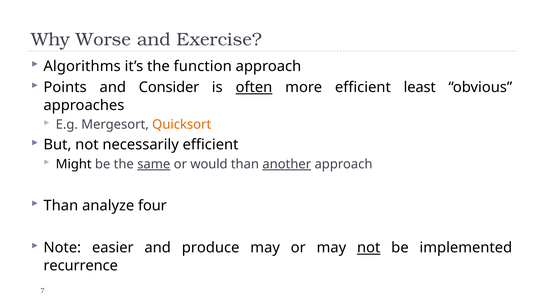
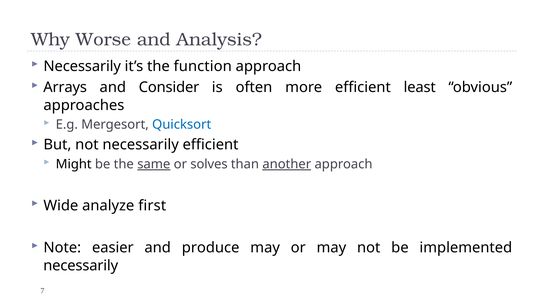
Exercise: Exercise -> Analysis (219, 39)
Algorithms: Algorithms -> Necessarily (82, 66)
Points: Points -> Arrays (65, 87)
often underline: present -> none (254, 87)
Quicksort colour: orange -> blue (182, 125)
would: would -> solves (209, 164)
Than: Than -> Wide (61, 206)
four: four -> first (152, 206)
not underline: present -> none (369, 248)
recurrence: recurrence -> necessarily (81, 265)
